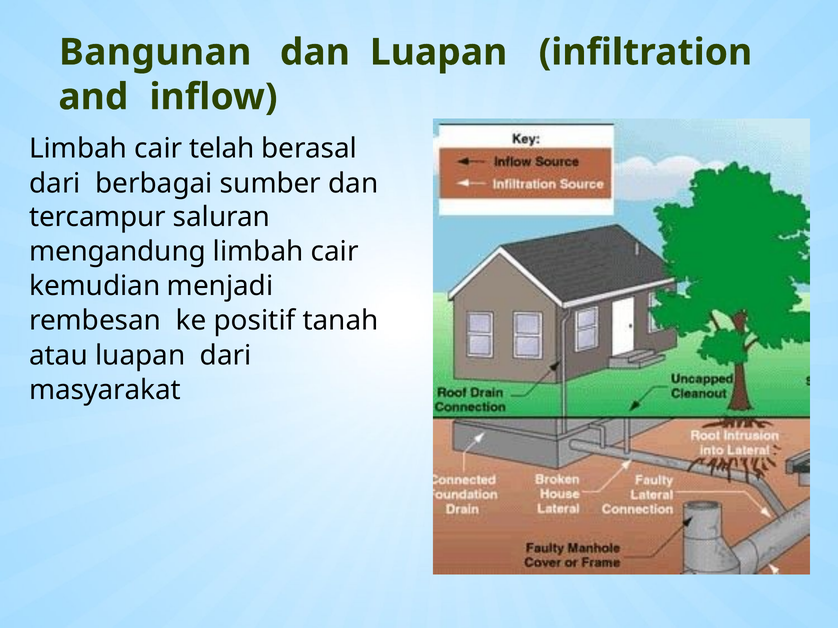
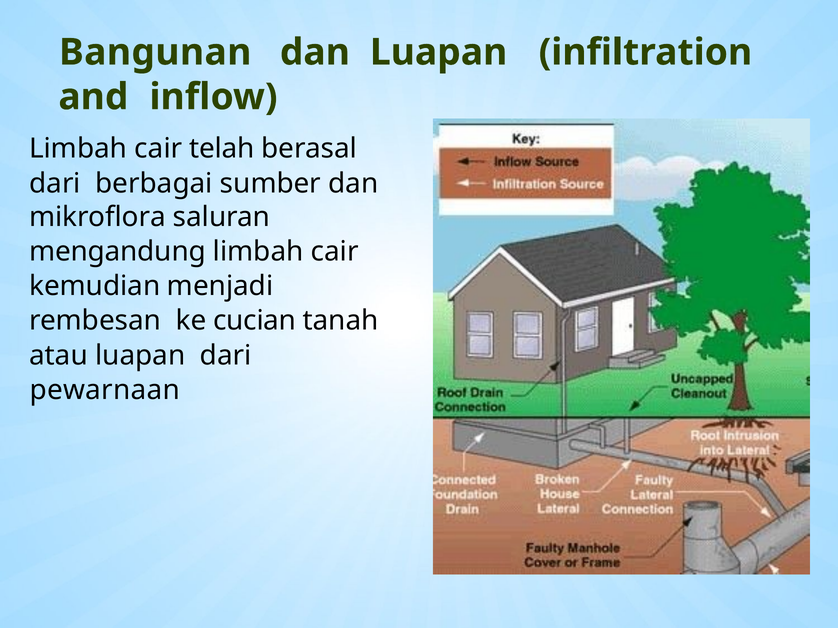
tercampur: tercampur -> mikroflora (97, 217)
positif: positif -> cucian (255, 321)
masyarakat: masyarakat -> pewarnaan (105, 390)
